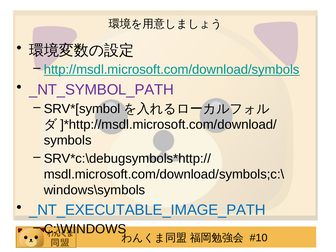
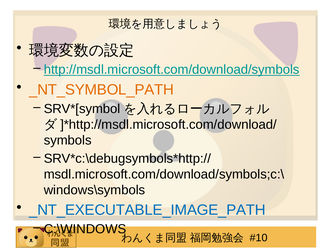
_NT_SYMBOL_PATH colour: purple -> orange (102, 90)
